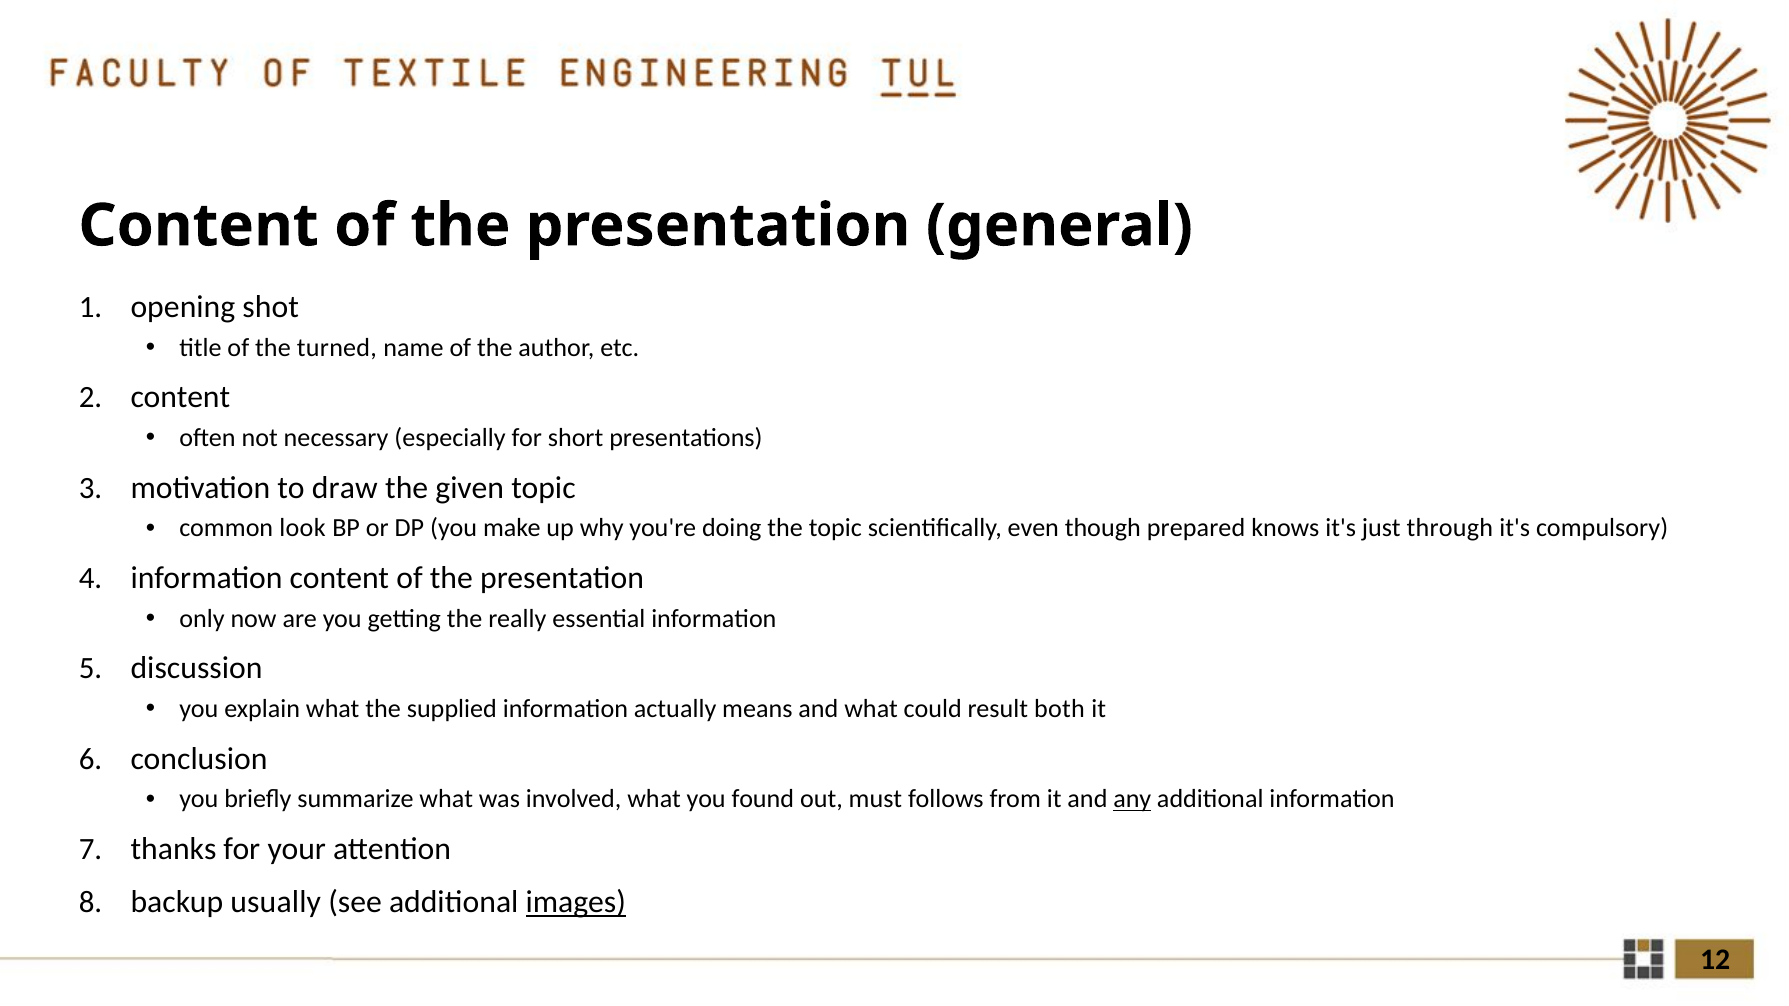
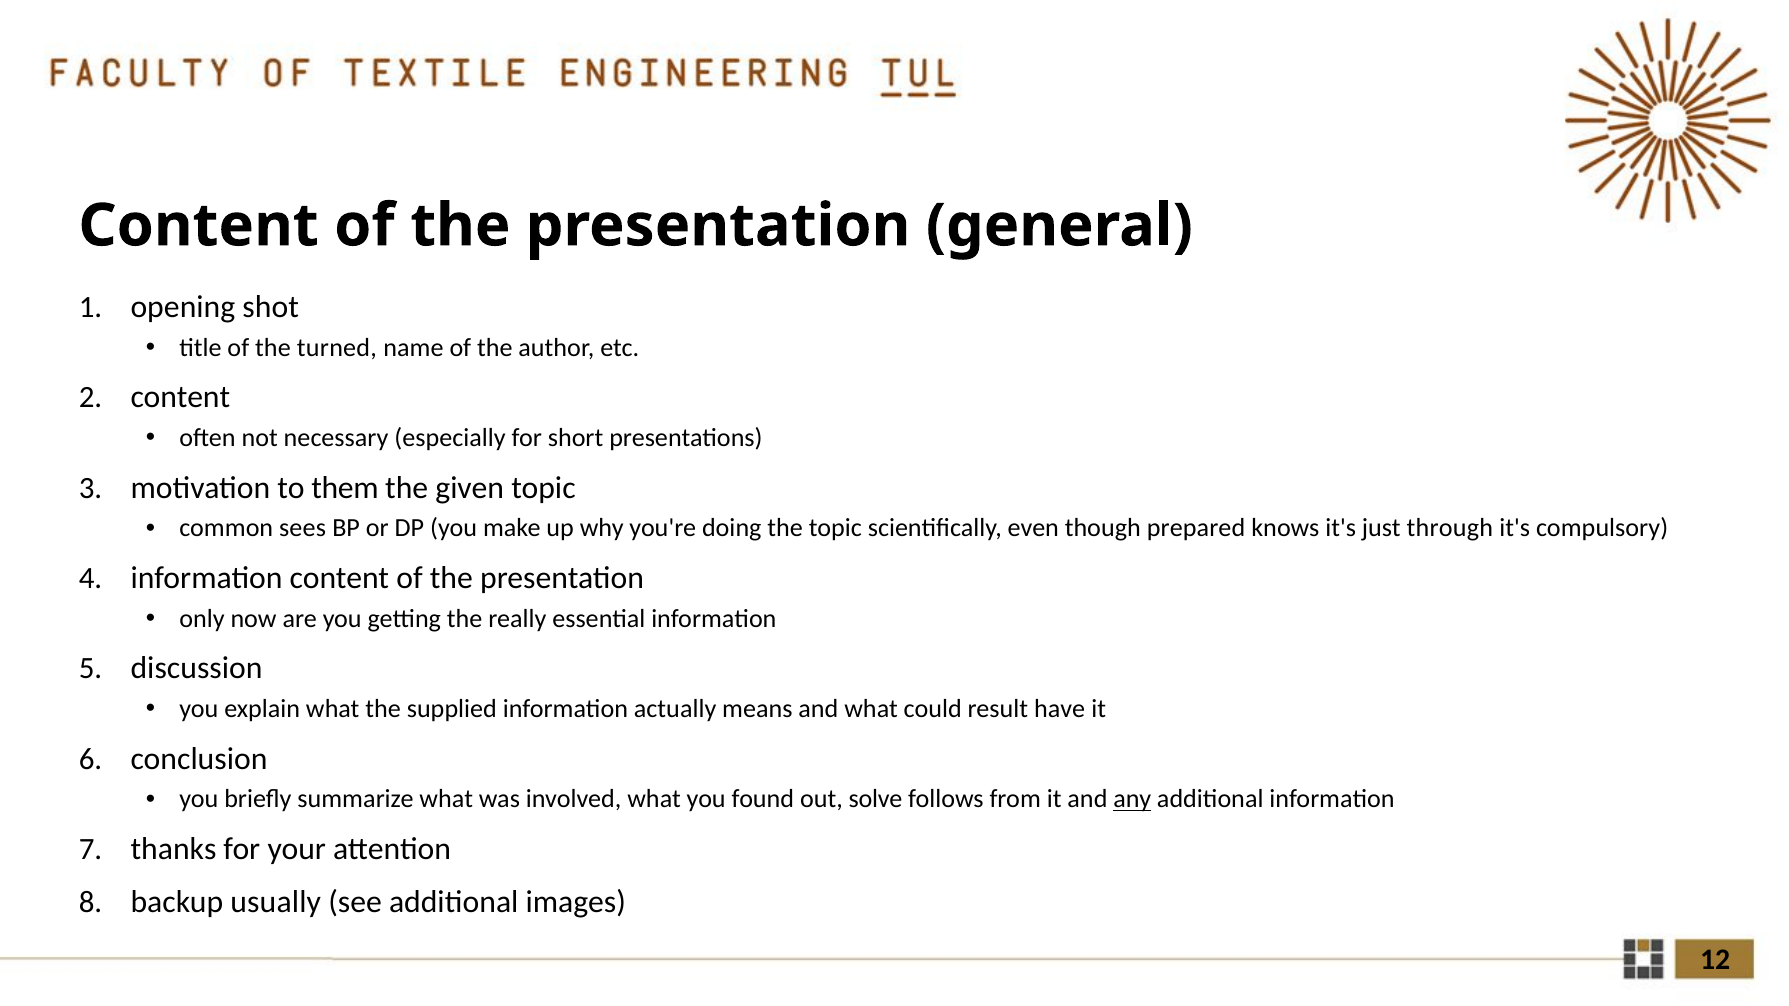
draw: draw -> them (345, 488)
look: look -> sees (303, 528)
both: both -> have (1060, 709)
must: must -> solve (876, 800)
images underline: present -> none (576, 902)
